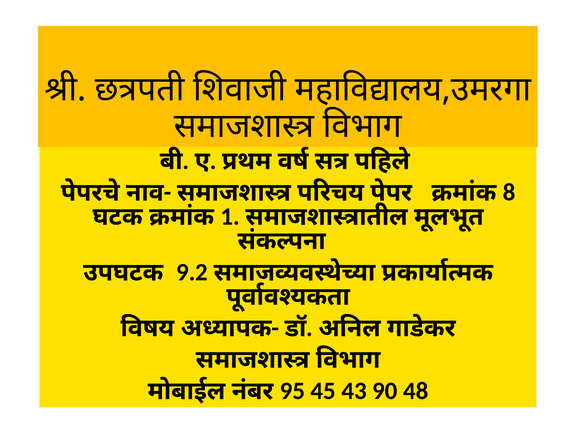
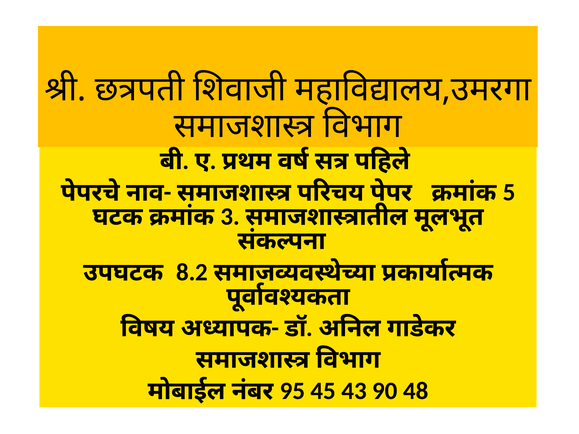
8: 8 -> 5 (509, 192)
1: 1 -> 3 (230, 217)
9.2: 9.2 -> 8.2 (192, 272)
